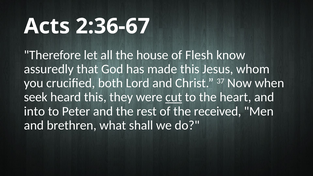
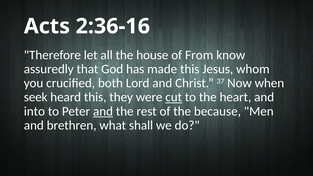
2:36-67: 2:36-67 -> 2:36-16 (113, 26)
Flesh: Flesh -> From (199, 55)
and underline: none -> present (103, 111)
received: received -> because (217, 111)
